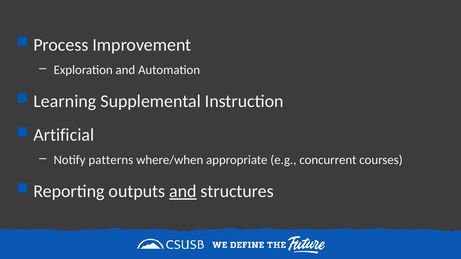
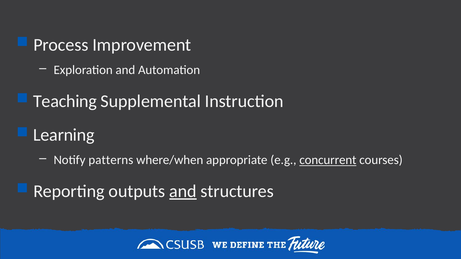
Learning: Learning -> Teaching (65, 101)
Artificial: Artificial -> Learning (64, 135)
concurrent underline: none -> present (328, 160)
